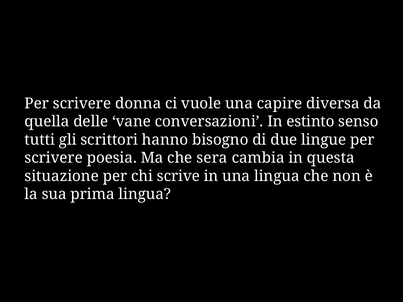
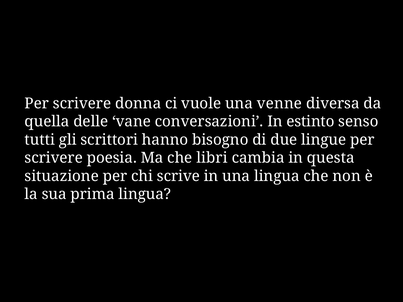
capire: capire -> venne (280, 104)
sera: sera -> libri (212, 158)
